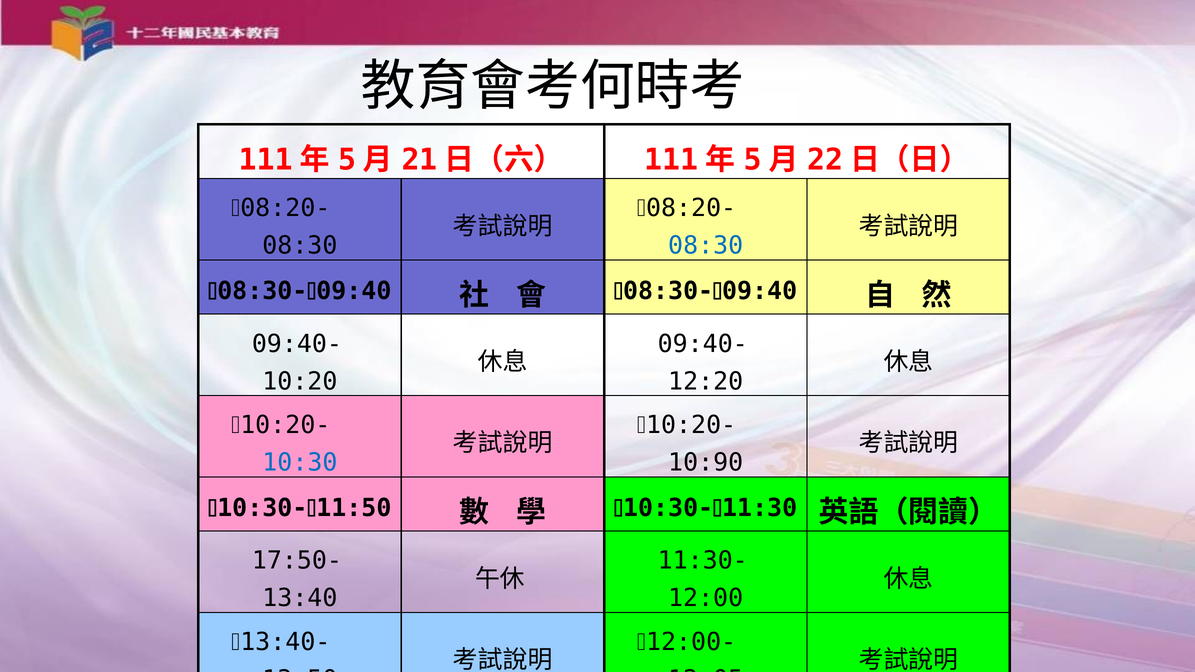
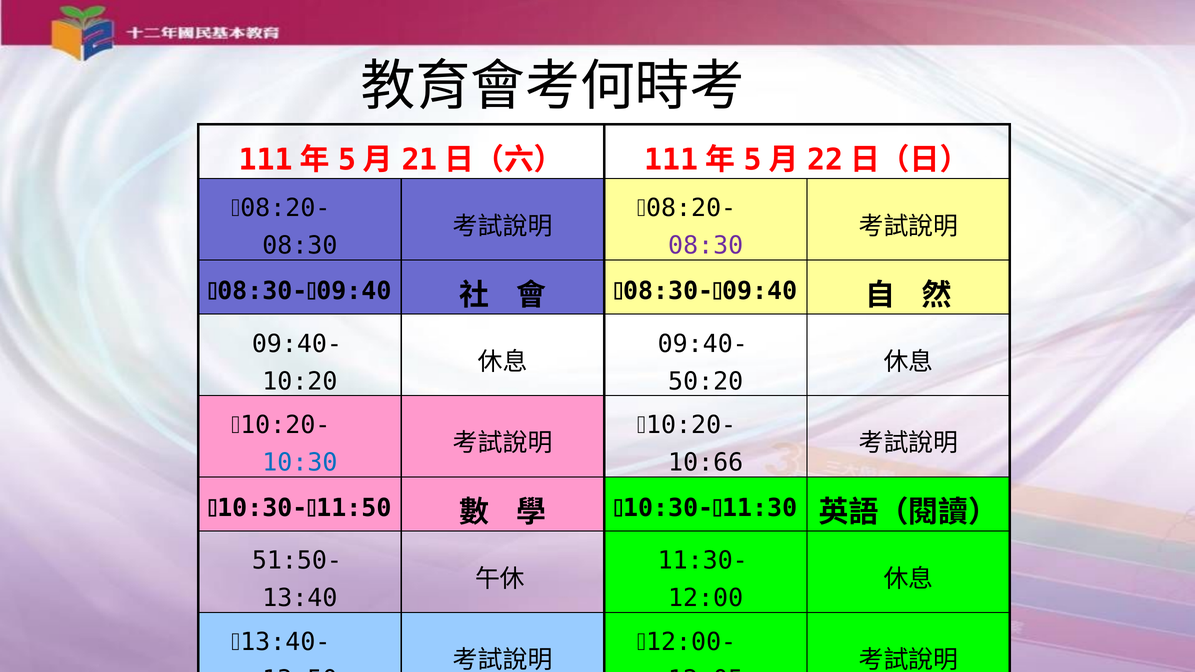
08:30 colour: blue -> purple (706, 246)
12:20: 12:20 -> 50:20 (706, 381)
10:90: 10:90 -> 10:66 (706, 463)
17:50-: 17:50- -> 51:50- (297, 561)
